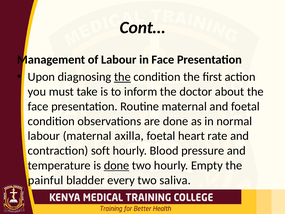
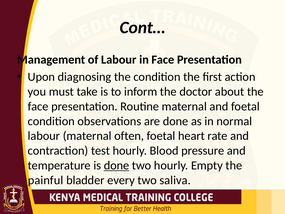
the underline: present -> none (122, 77)
axilla: axilla -> often (129, 136)
soft: soft -> test (100, 150)
